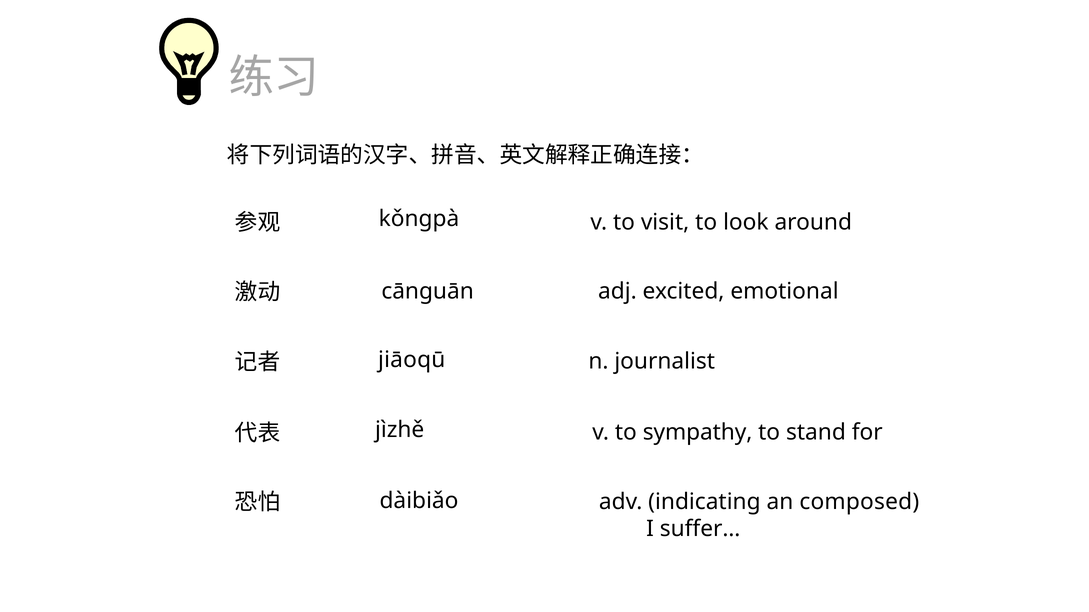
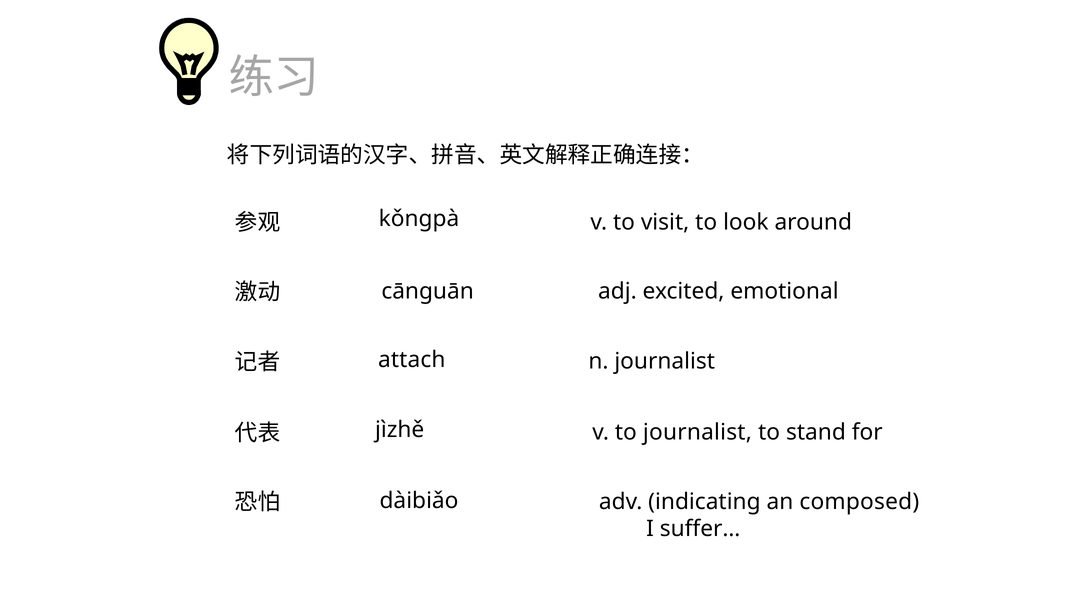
jiāoqū: jiāoqū -> attach (412, 360)
to sympathy: sympathy -> journalist (697, 433)
